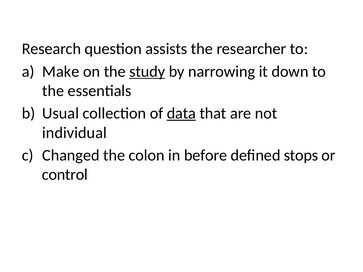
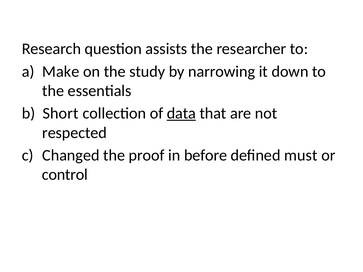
study underline: present -> none (147, 72)
Usual: Usual -> Short (61, 113)
individual: individual -> respected (75, 133)
colon: colon -> proof (147, 155)
stops: stops -> must (301, 155)
